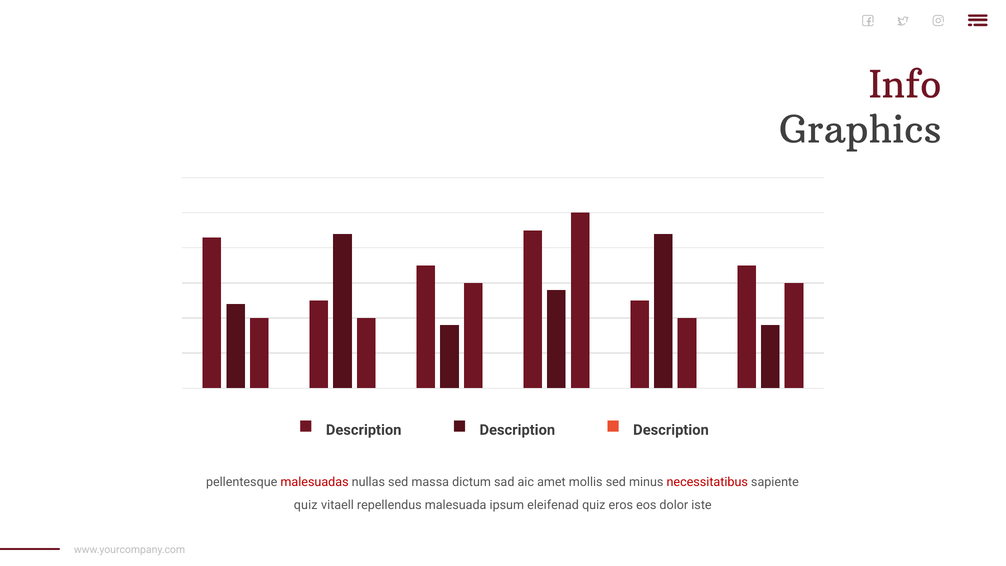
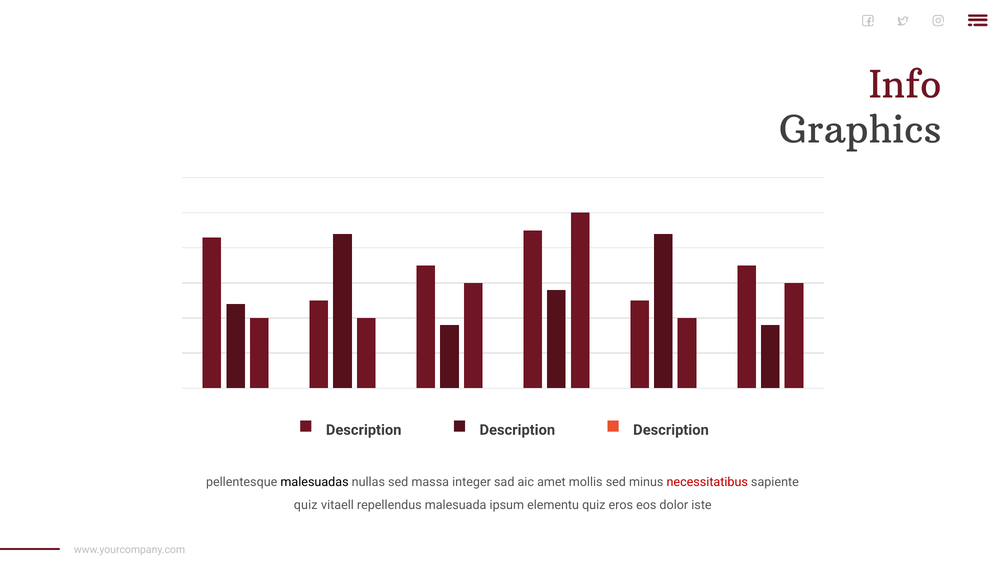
malesuadas colour: red -> black (315, 482)
dictum: dictum -> integer (472, 482)
eleifenad: eleifenad -> elementu (553, 505)
